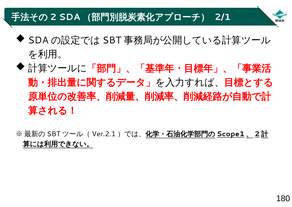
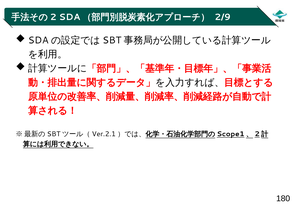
2/1: 2/1 -> 2/9 (223, 17)
